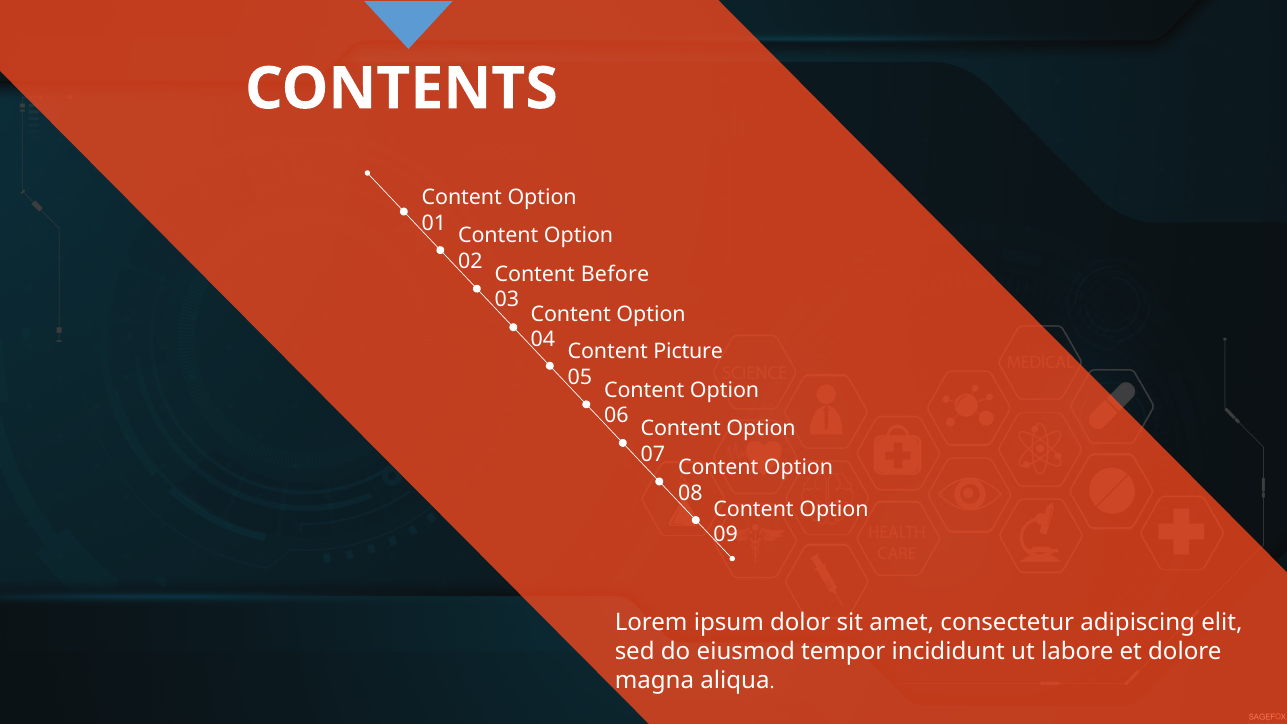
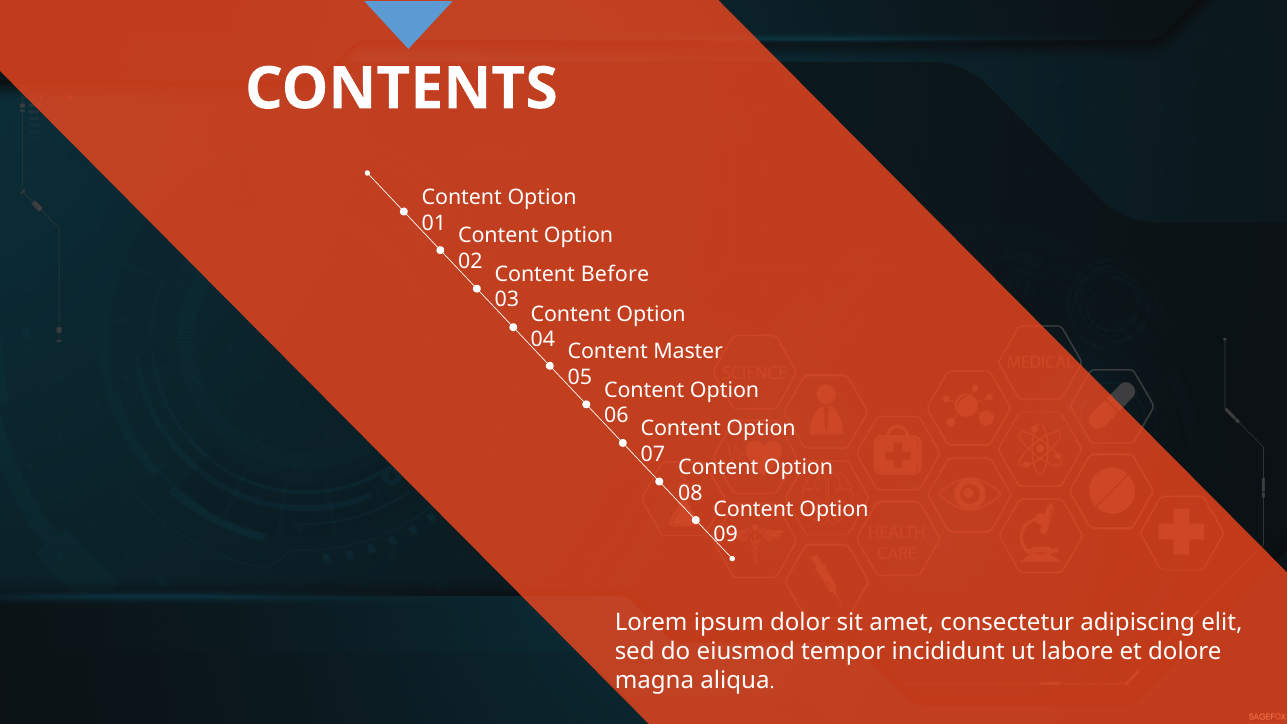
Picture: Picture -> Master (688, 352)
